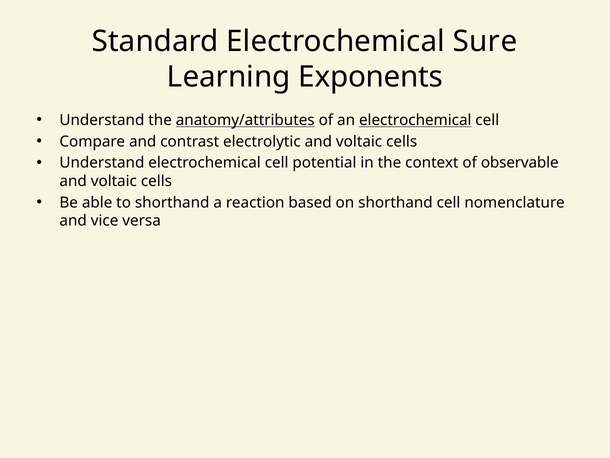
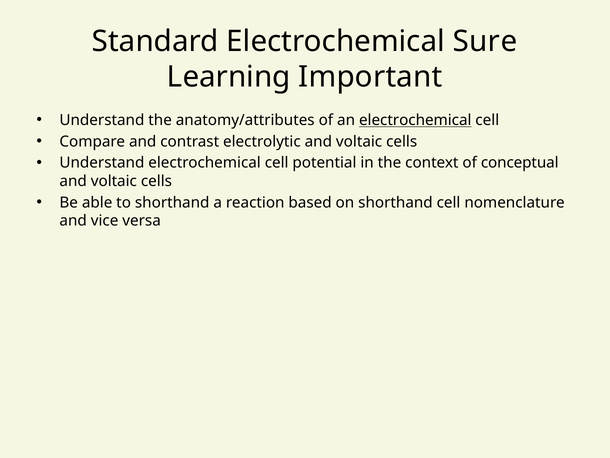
Exponents: Exponents -> Important (370, 77)
anatomy/attributes underline: present -> none (245, 120)
observable: observable -> conceptual (520, 163)
